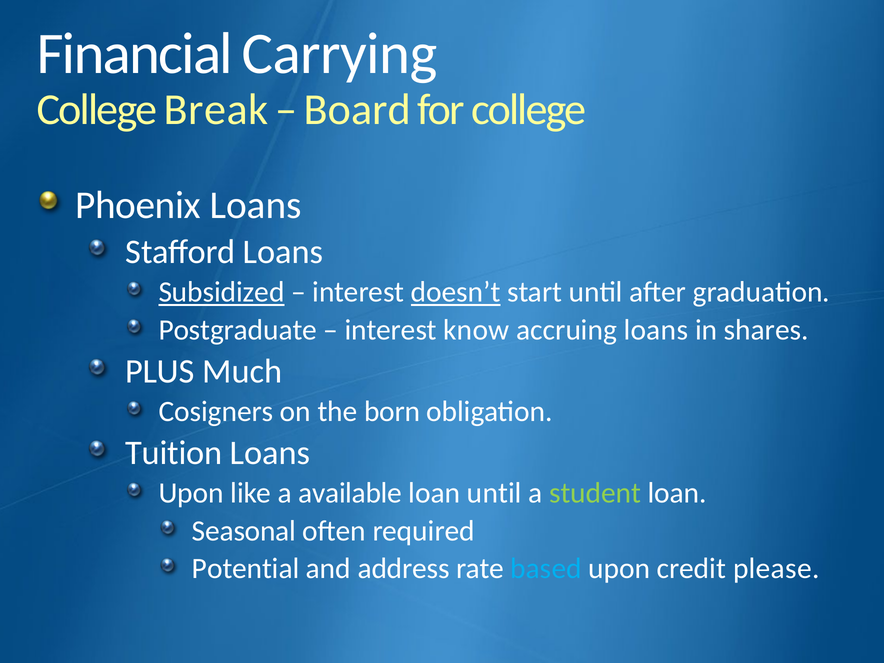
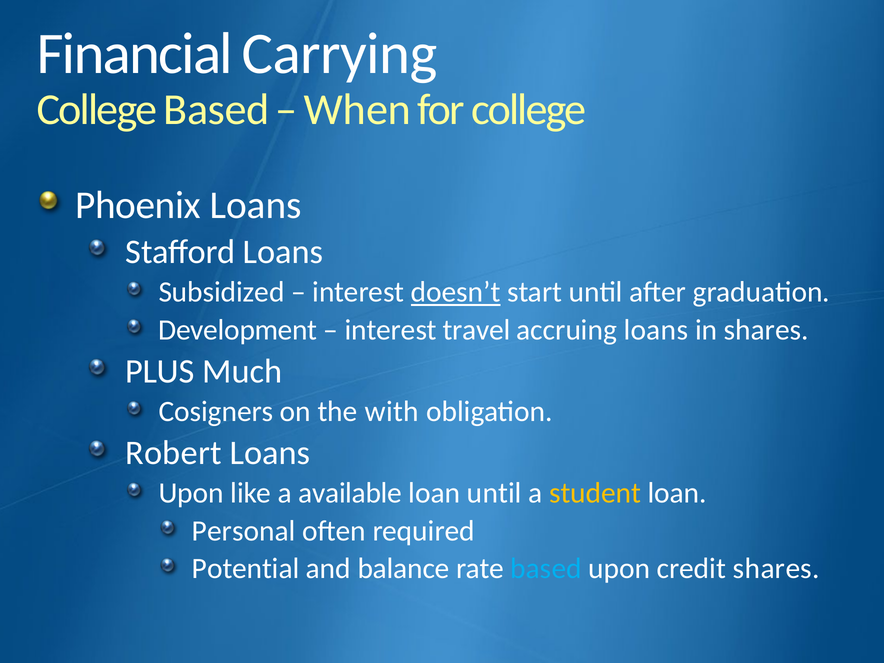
College Break: Break -> Based (216, 109)
Board: Board -> When (357, 109)
Subsidized underline: present -> none (222, 292)
Postgraduate: Postgraduate -> Development (238, 330)
know: know -> travel (477, 330)
born: born -> with (392, 412)
Tuition: Tuition -> Robert (173, 453)
student colour: light green -> yellow (595, 493)
Seasonal: Seasonal -> Personal (244, 531)
address: address -> balance (404, 569)
credit please: please -> shares (776, 569)
